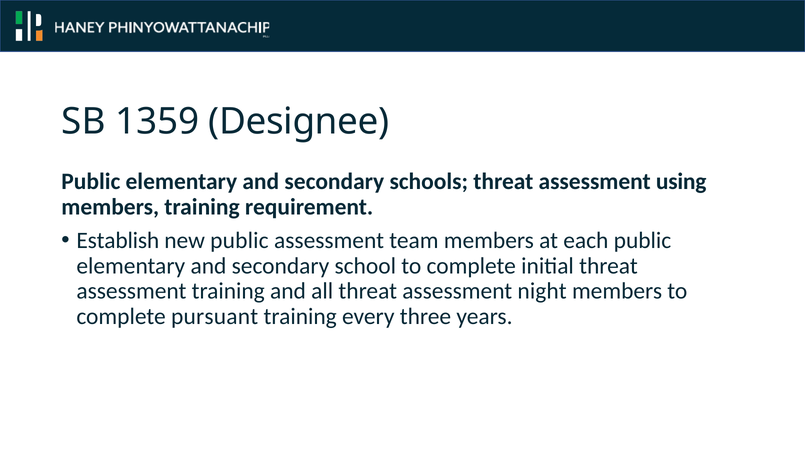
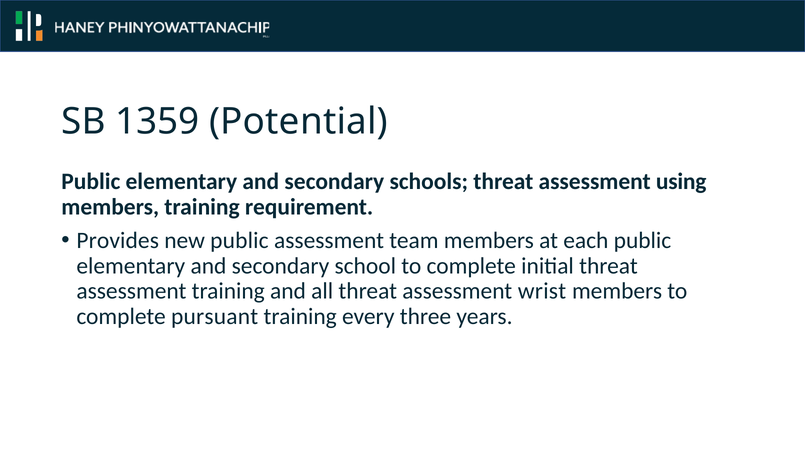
Designee: Designee -> Potential (299, 122)
Establish: Establish -> Provides (118, 240)
night: night -> wrist (542, 291)
